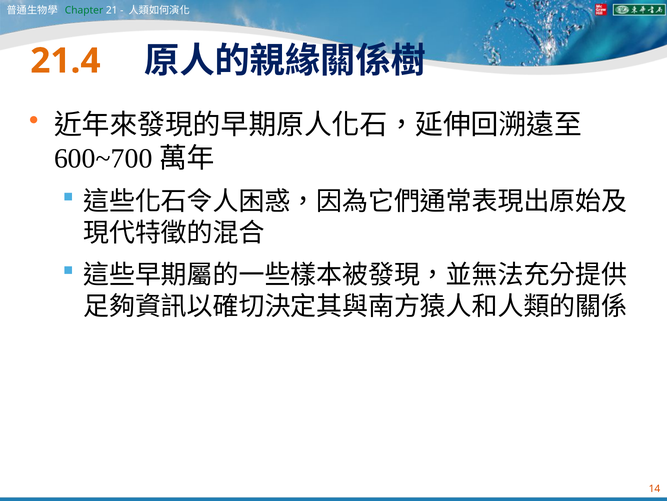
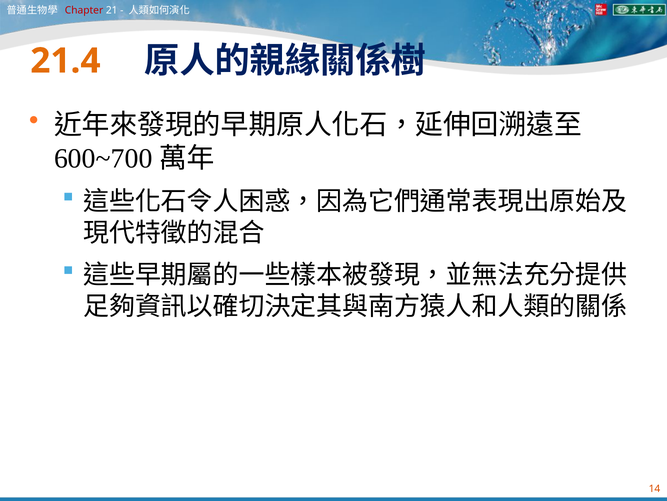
Chapter colour: green -> red (84, 10)
